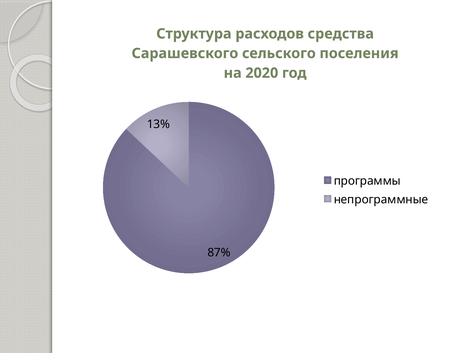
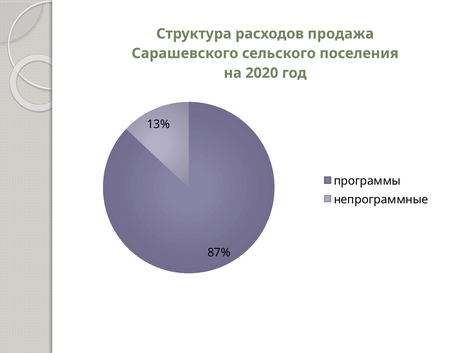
средства: средства -> продажа (341, 34)
